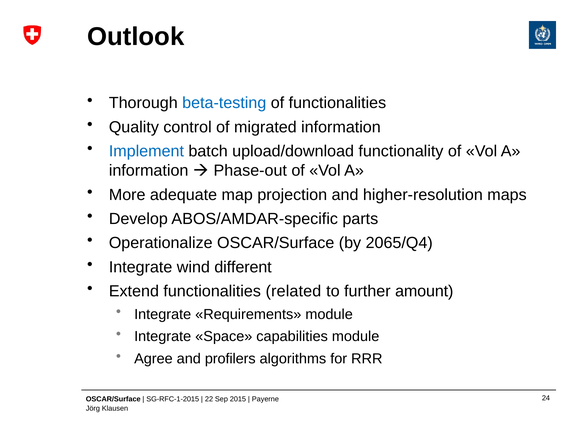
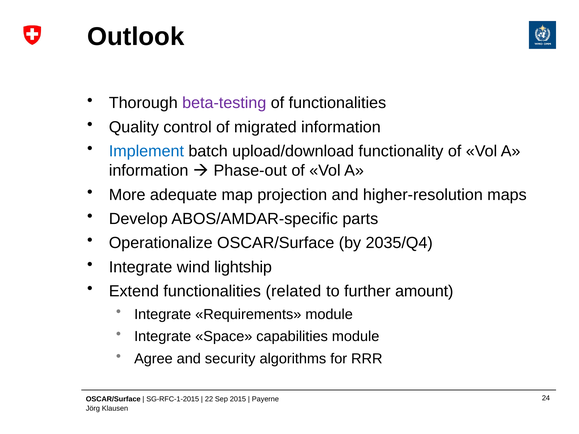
beta-testing colour: blue -> purple (224, 103)
2065/Q4: 2065/Q4 -> 2035/Q4 (399, 243)
different: different -> lightship (243, 267)
profilers: profilers -> security (230, 359)
